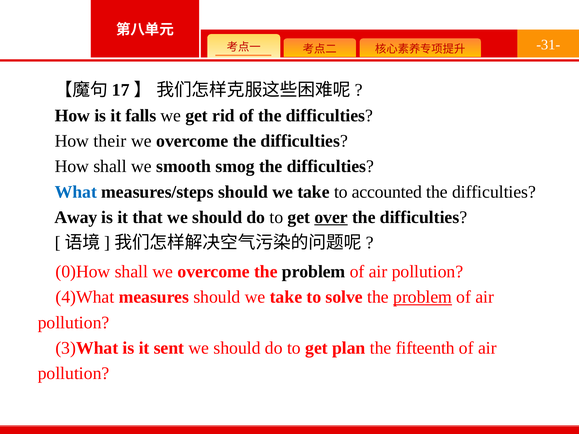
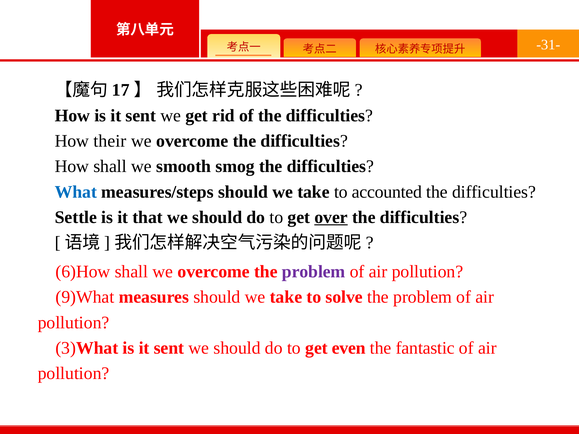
How is it falls: falls -> sent (141, 116)
Away: Away -> Settle (76, 217)
0)How: 0)How -> 6)How (83, 272)
problem colour: black -> purple (314, 272)
4)What: 4)What -> 9)What (85, 297)
problem underline: present -> none (423, 297)
plan: plan -> even (349, 348)
fifteenth: fifteenth -> fantastic (425, 348)
